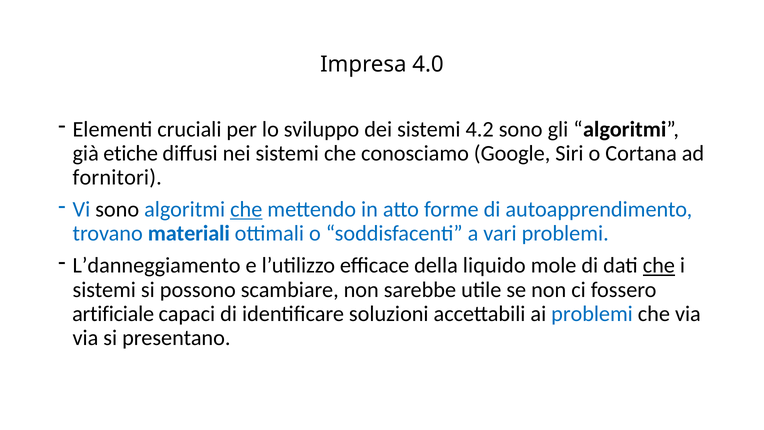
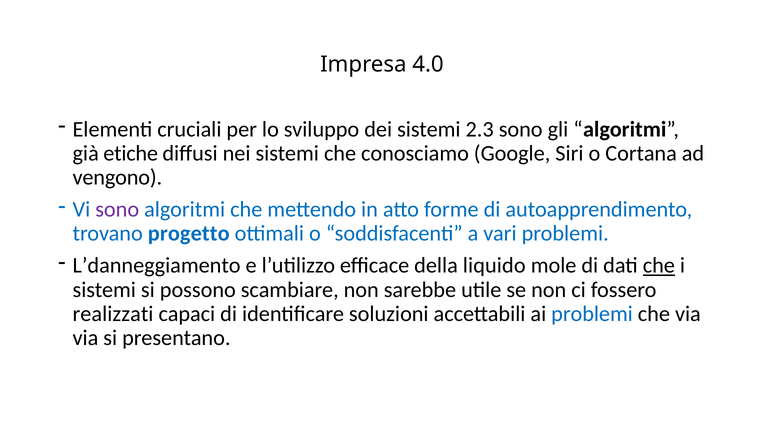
4.2: 4.2 -> 2.3 (480, 129)
fornitori: fornitori -> vengono (117, 177)
sono colour: black -> purple (117, 209)
che underline: present -> none (246, 209)
materiali: materiali -> progetto (189, 233)
artificiale: artificiale -> realizzati (113, 314)
